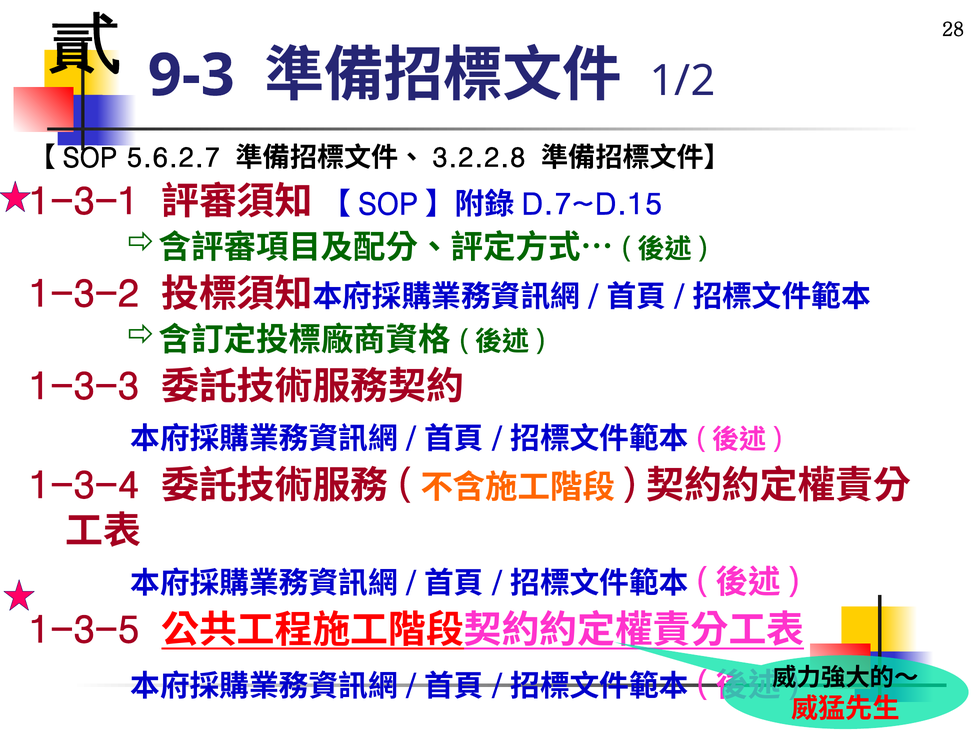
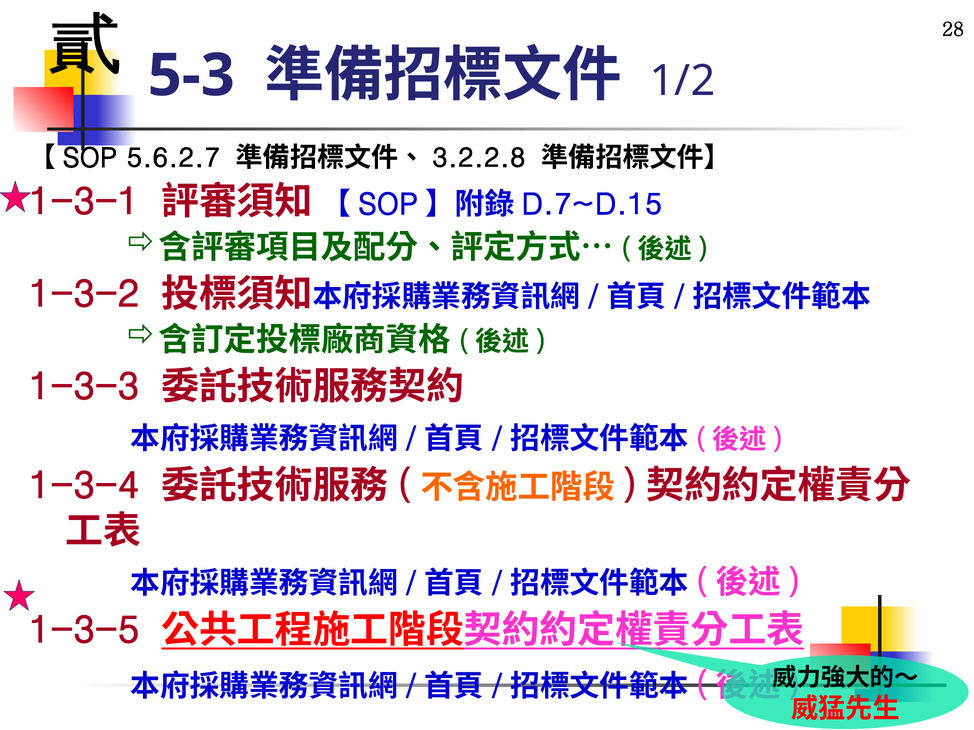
9-3: 9-3 -> 5-3 (191, 76)
